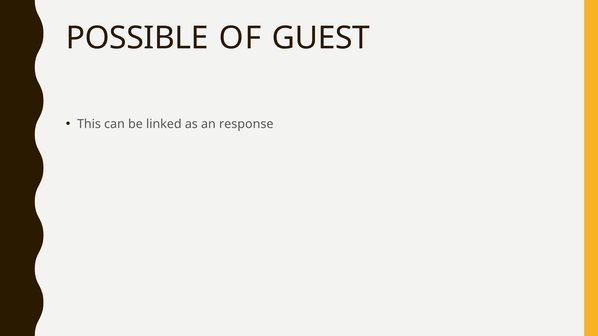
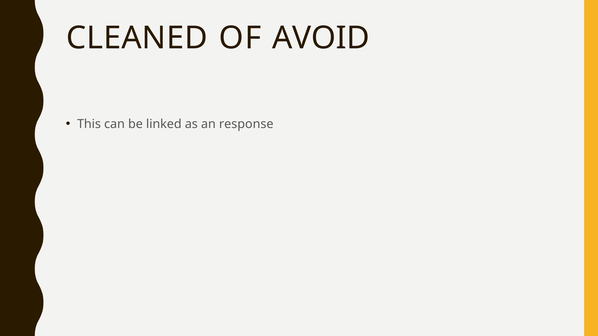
POSSIBLE: POSSIBLE -> CLEANED (137, 38)
GUEST: GUEST -> AVOID (321, 38)
